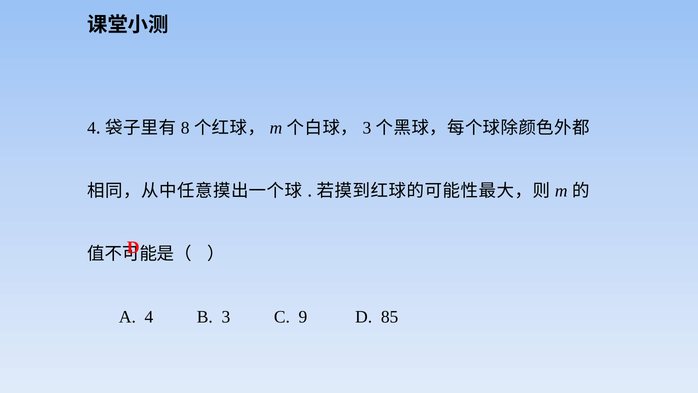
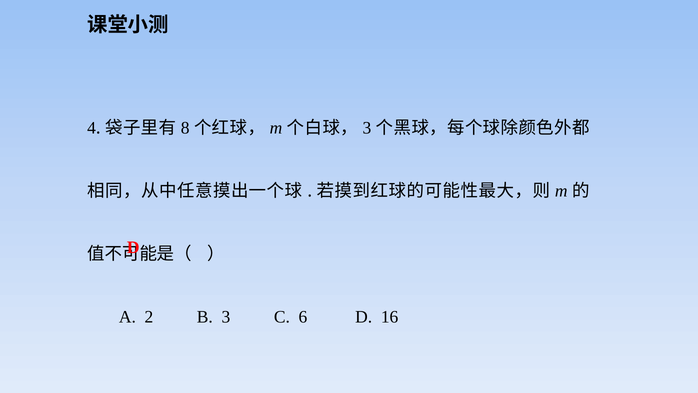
A 4: 4 -> 2 (149, 317)
9: 9 -> 6 (303, 317)
85: 85 -> 16 (390, 317)
